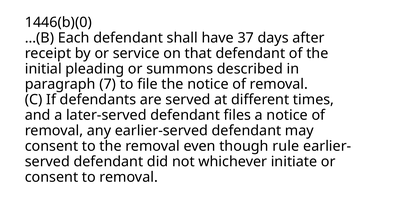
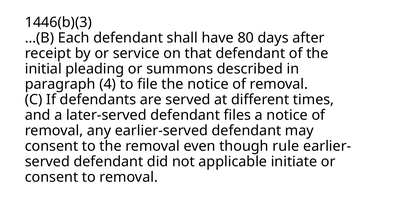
1446(b)(0: 1446(b)(0 -> 1446(b)(3 (58, 22)
37: 37 -> 80 (246, 38)
7: 7 -> 4 (108, 84)
whichever: whichever -> applicable (233, 162)
